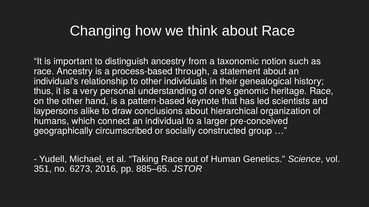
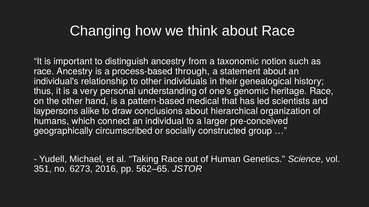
keynote: keynote -> medical (203, 101)
885–65: 885–65 -> 562–65 (153, 169)
